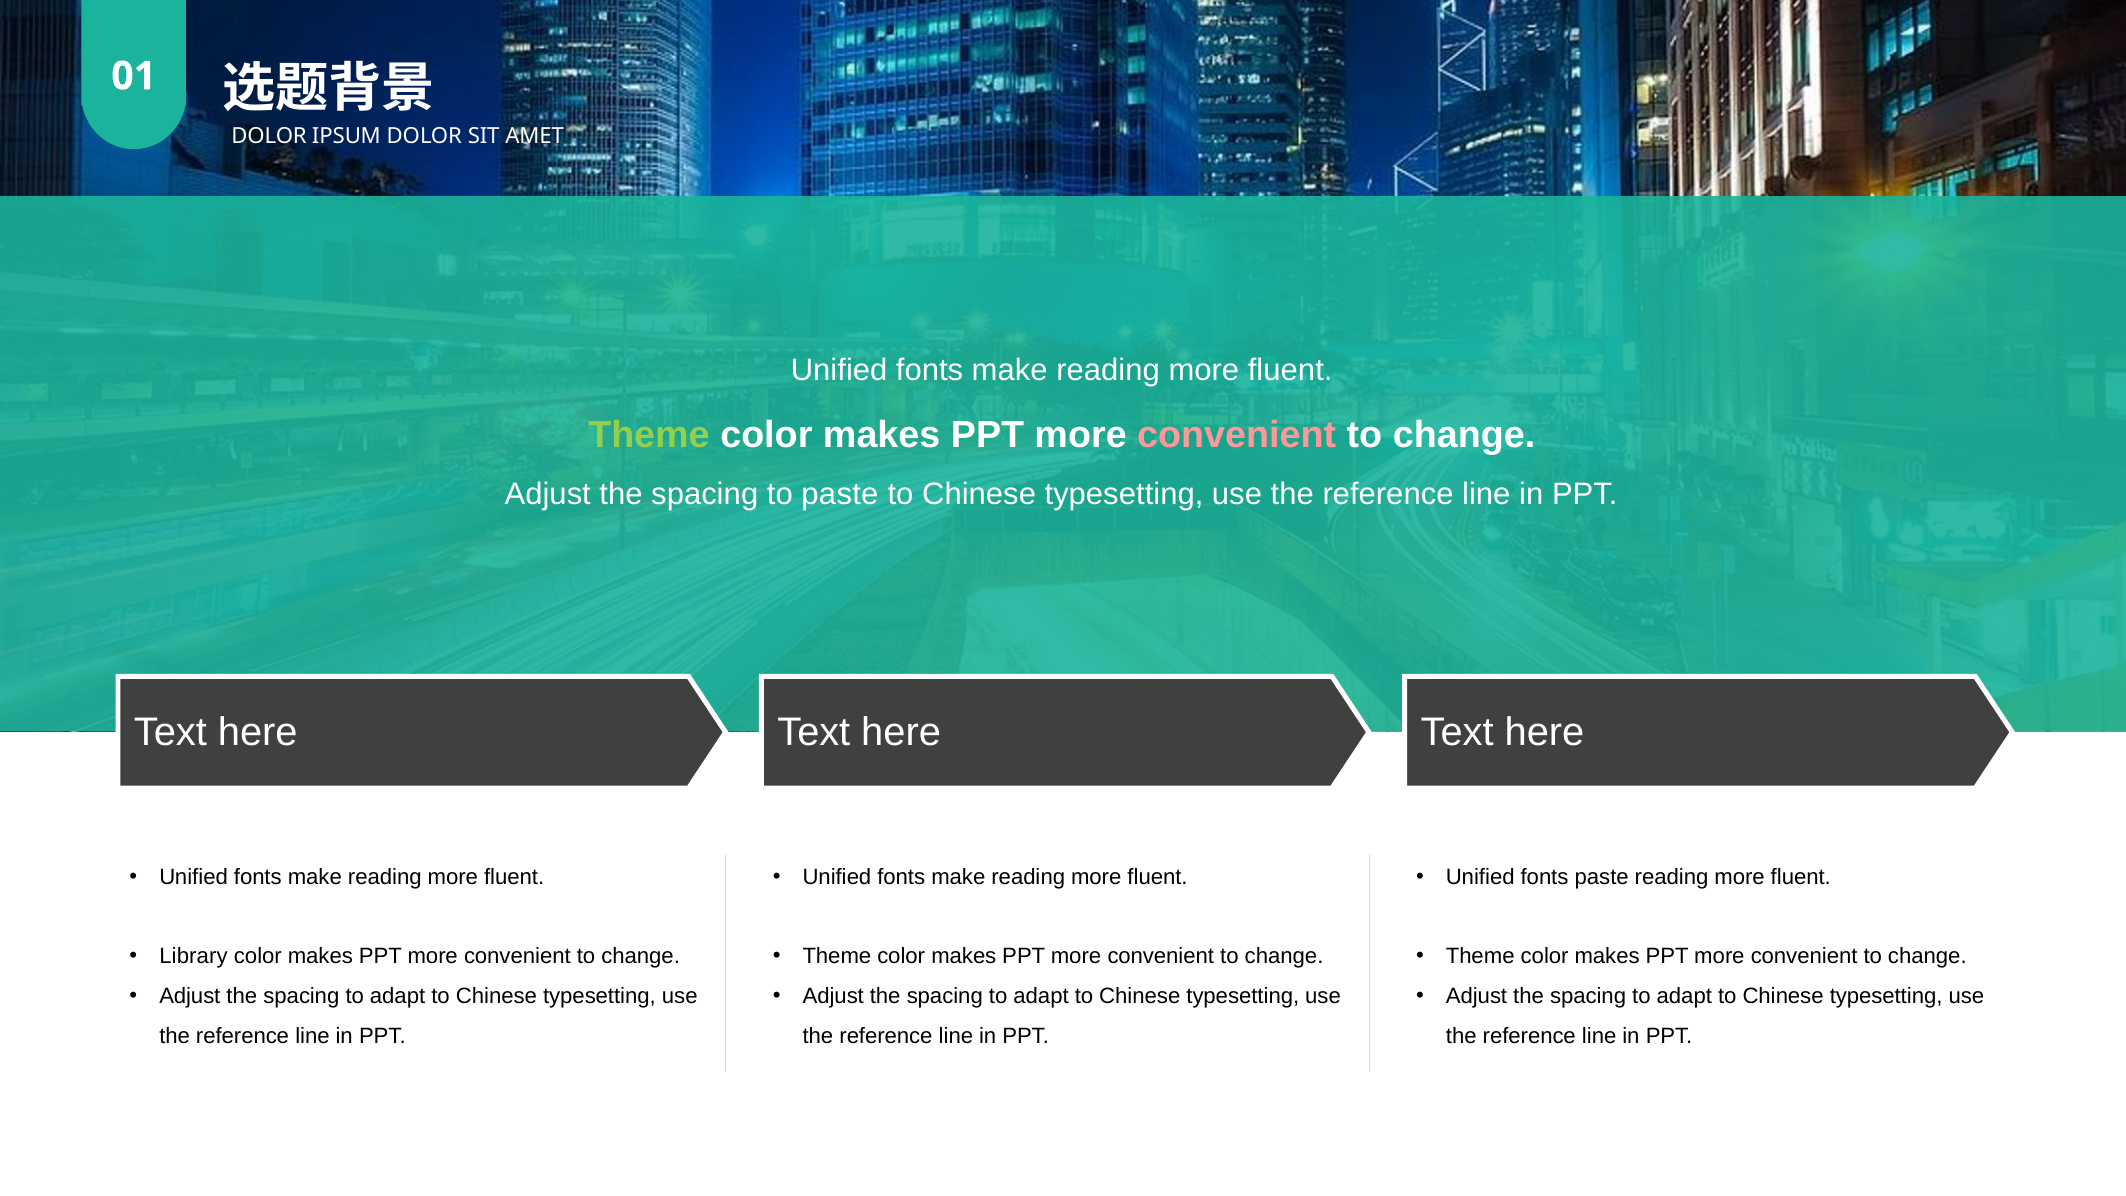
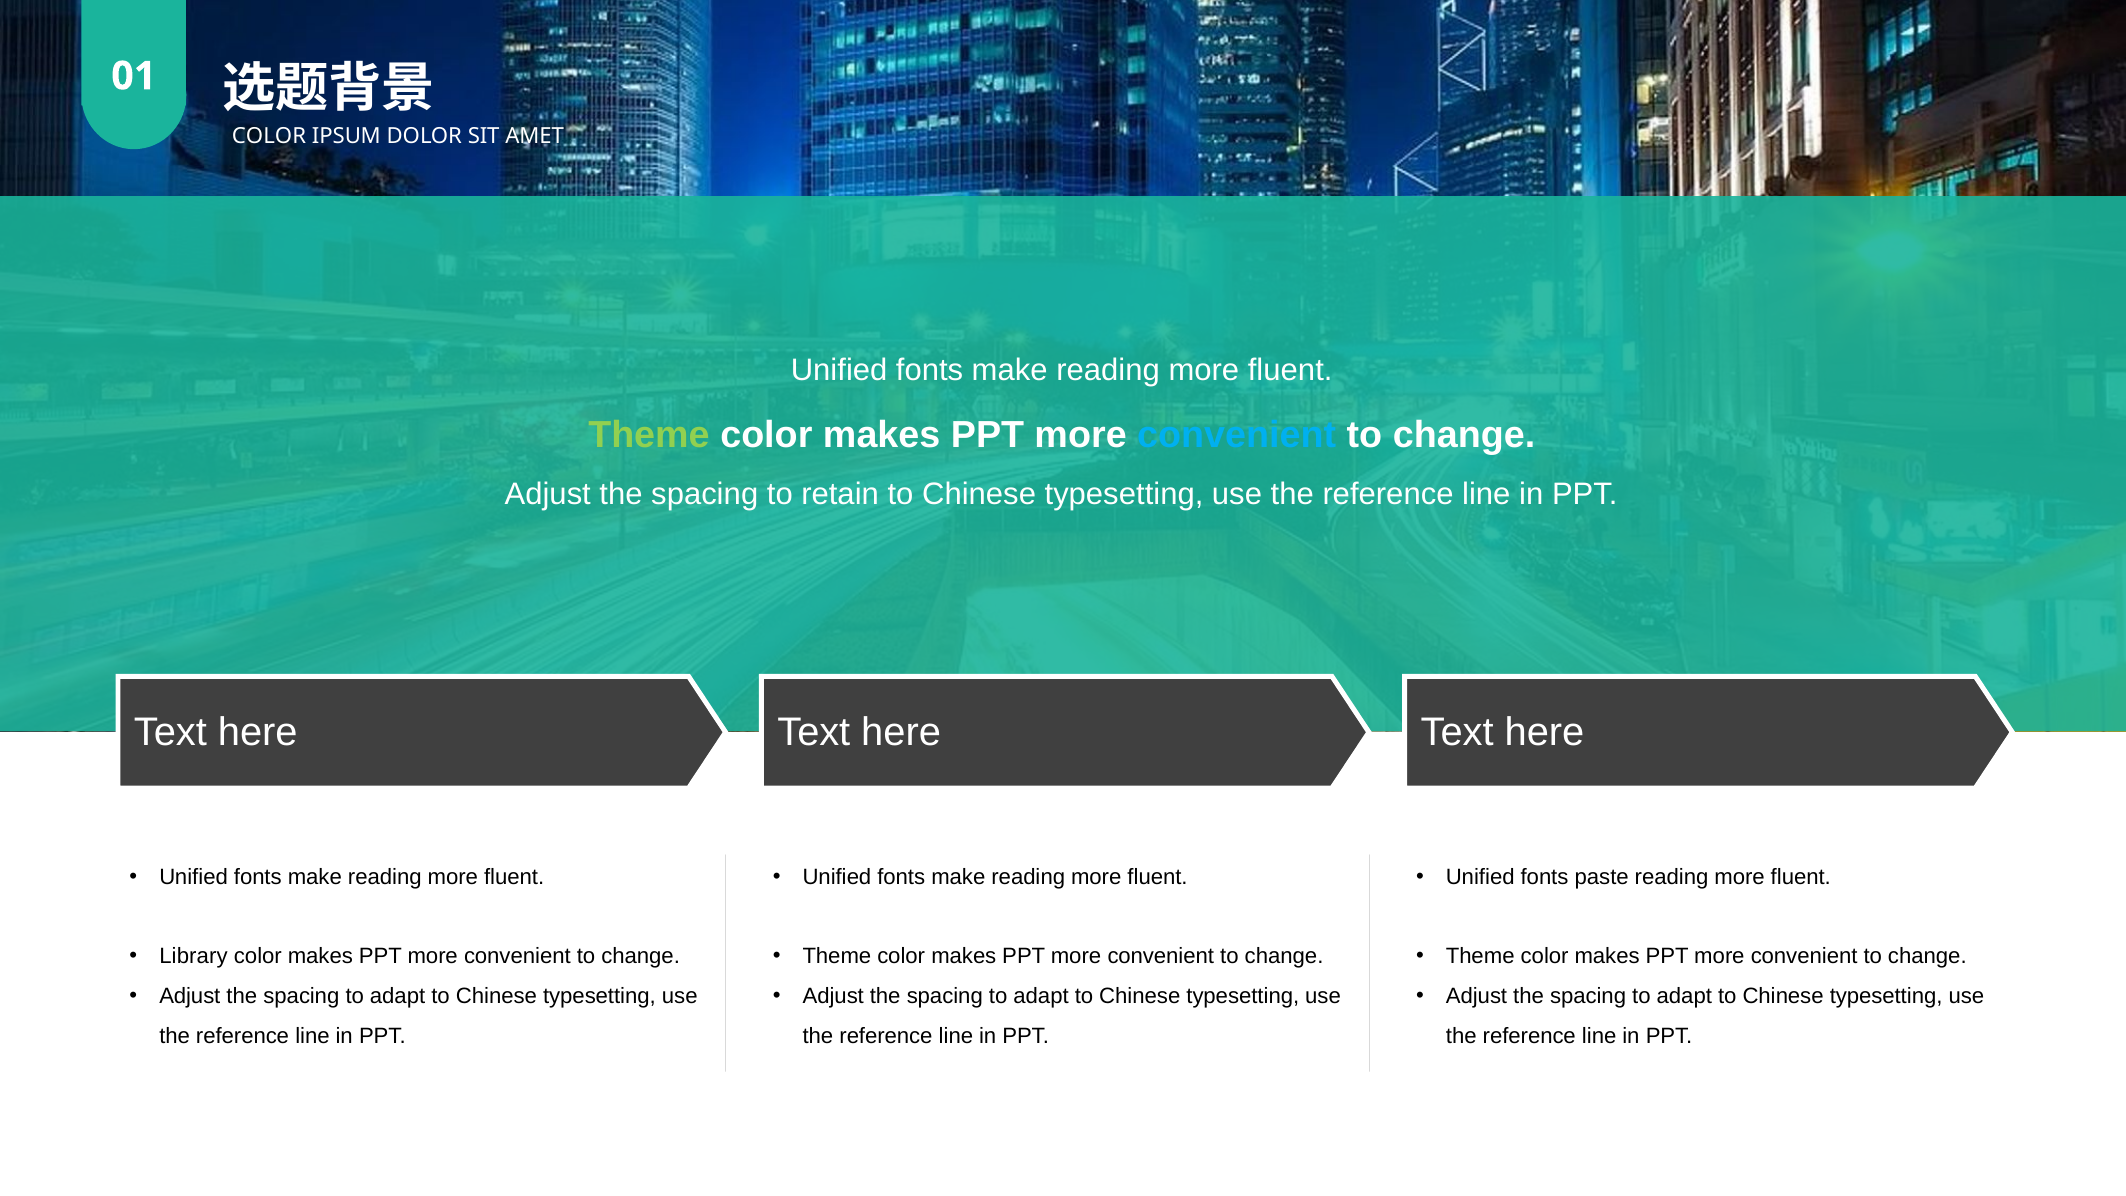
DOLOR: DOLOR -> COLOR (269, 136)
convenient colour: pink -> light blue (1237, 435)
to paste: paste -> retain (840, 494)
